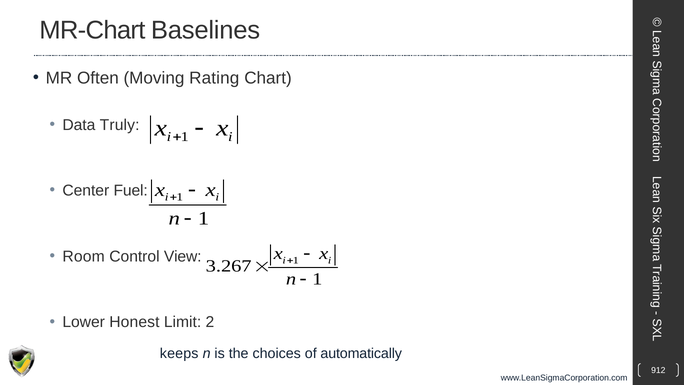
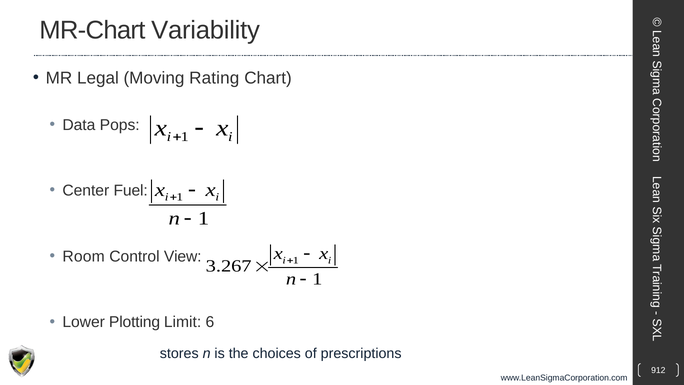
Baselines: Baselines -> Variability (206, 30)
Often: Often -> Legal (98, 78)
Truly: Truly -> Pops (120, 125)
Honest: Honest -> Plotting (135, 322)
2: 2 -> 6 (210, 322)
keeps: keeps -> stores (179, 353)
automatically: automatically -> prescriptions (361, 353)
